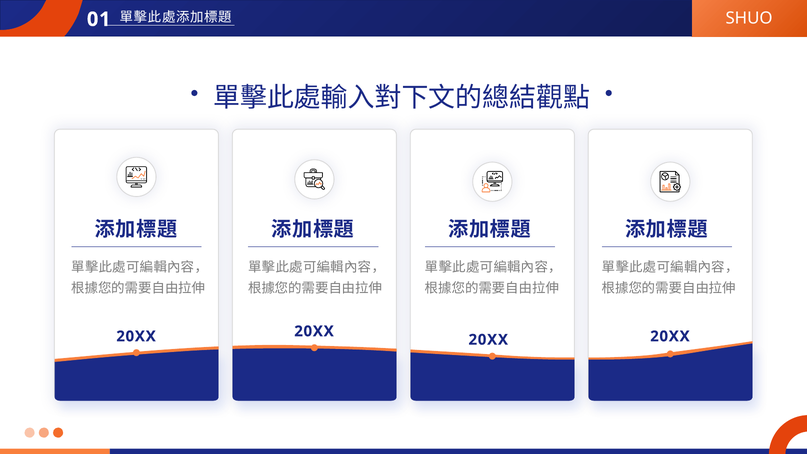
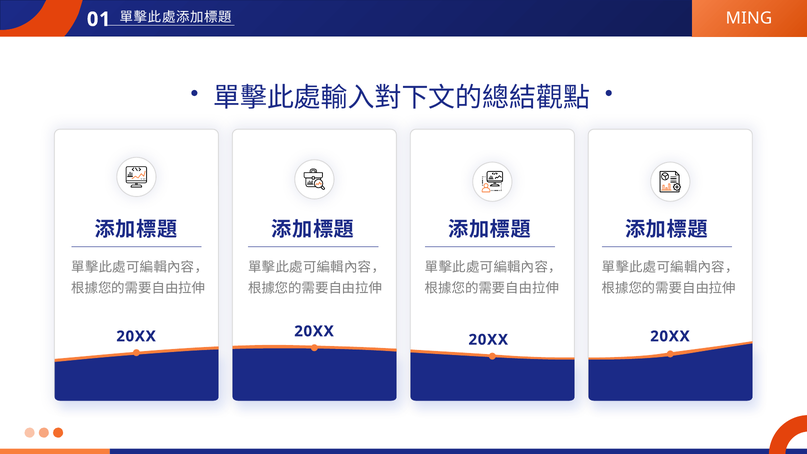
SHUO: SHUO -> MING (749, 18)
